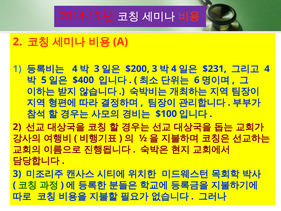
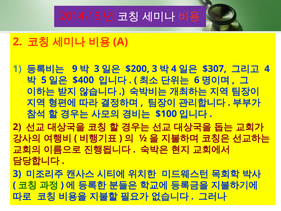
4: 4 -> 9 (75, 69)
$231: $231 -> $307 (215, 69)
